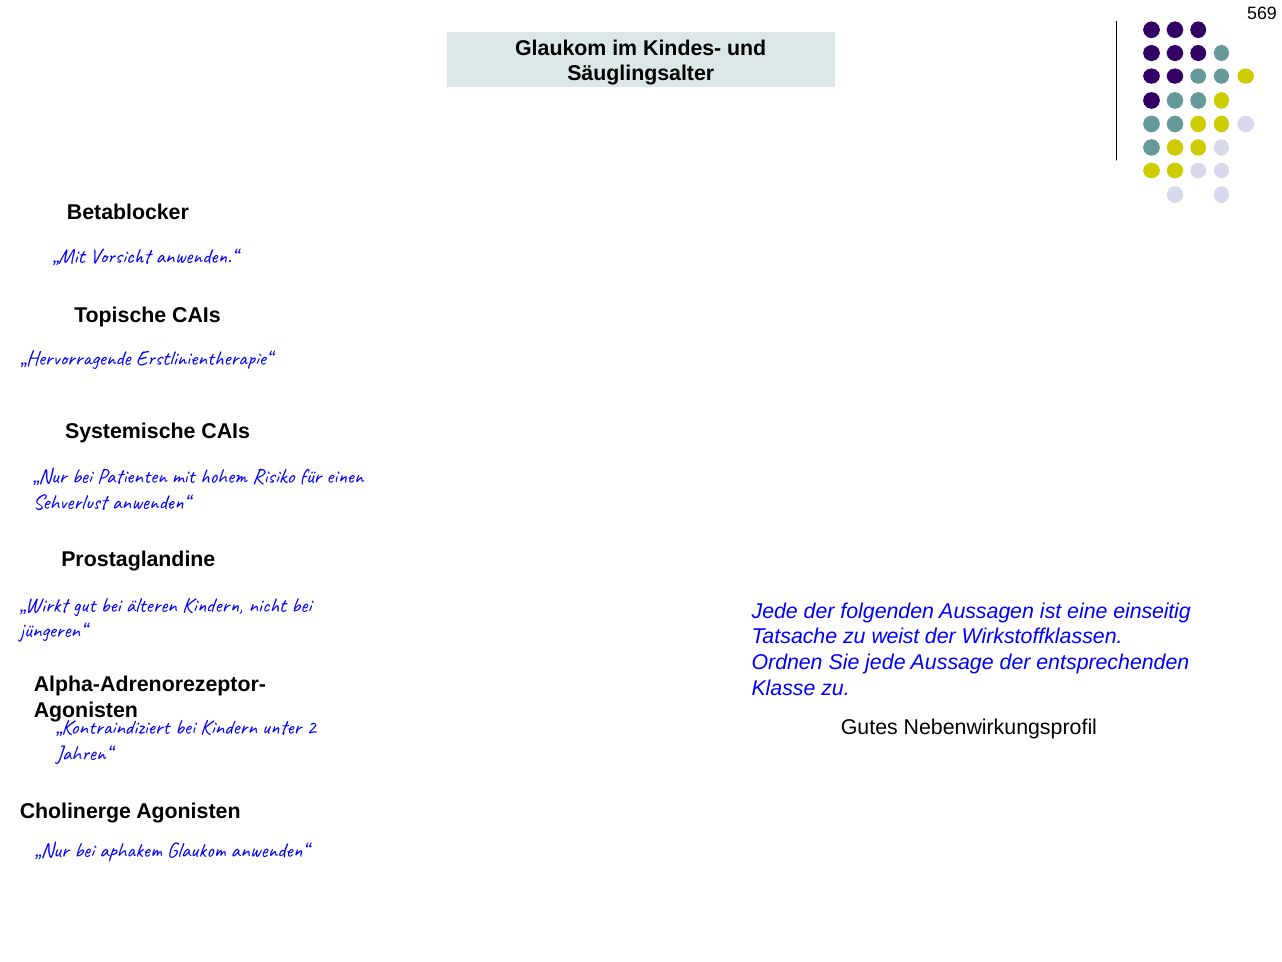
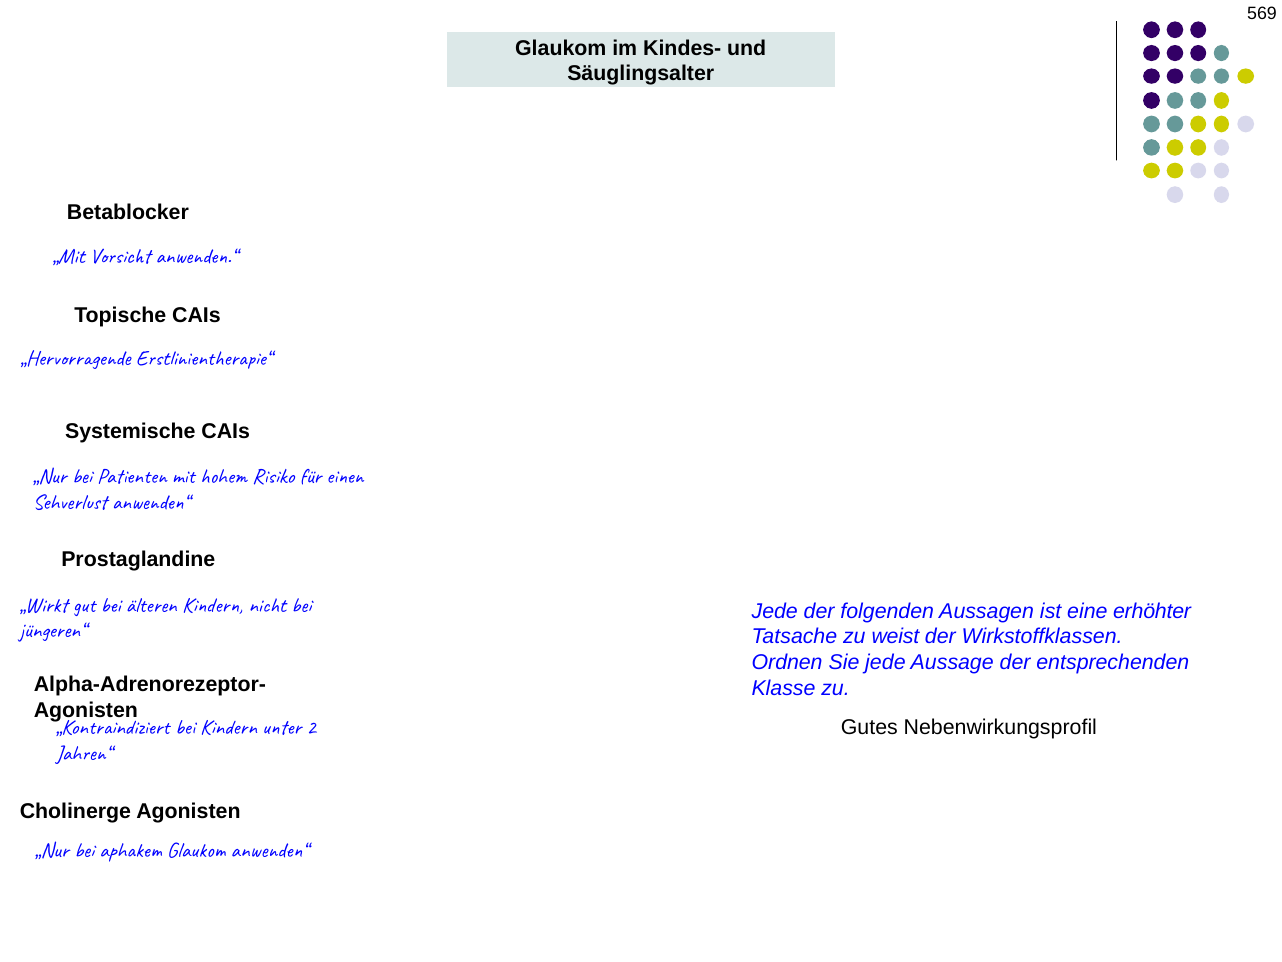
einseitig: einseitig -> erhöhter (1152, 611)
